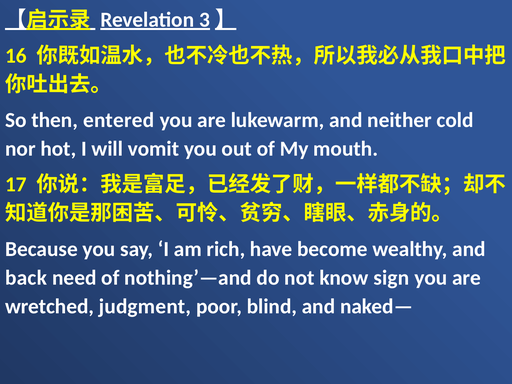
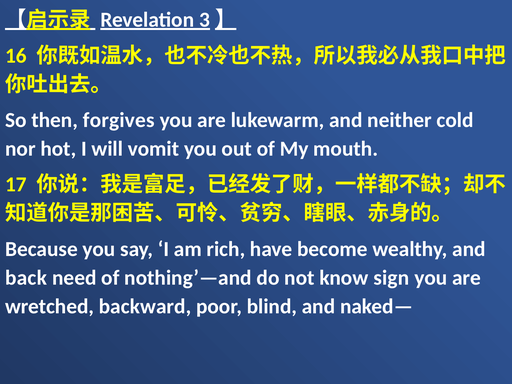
entered: entered -> forgives (119, 120)
judgment: judgment -> backward (145, 306)
